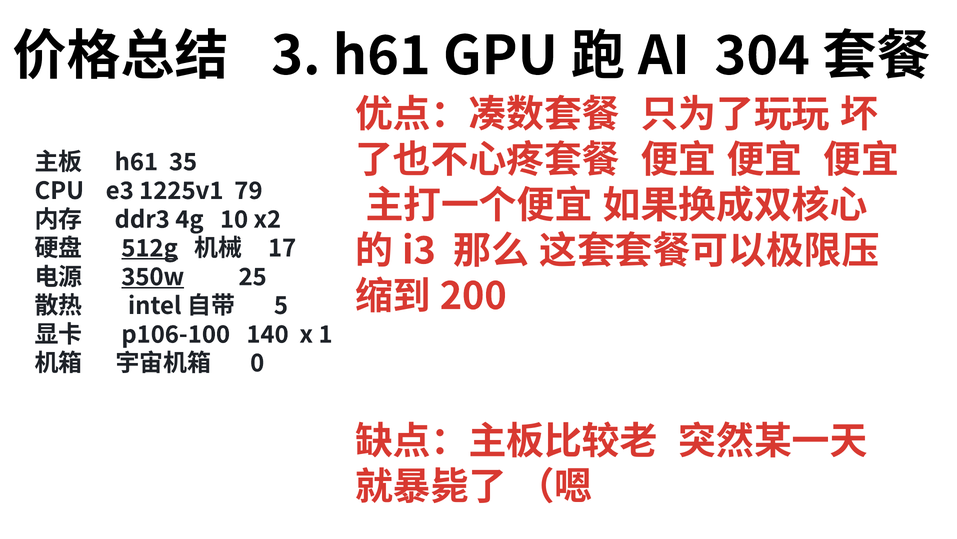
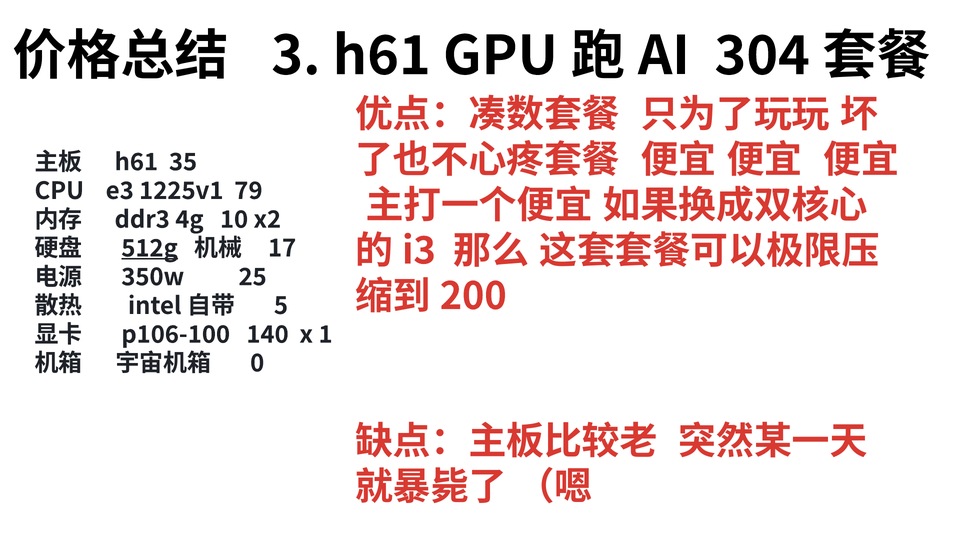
350w underline: present -> none (153, 277)
